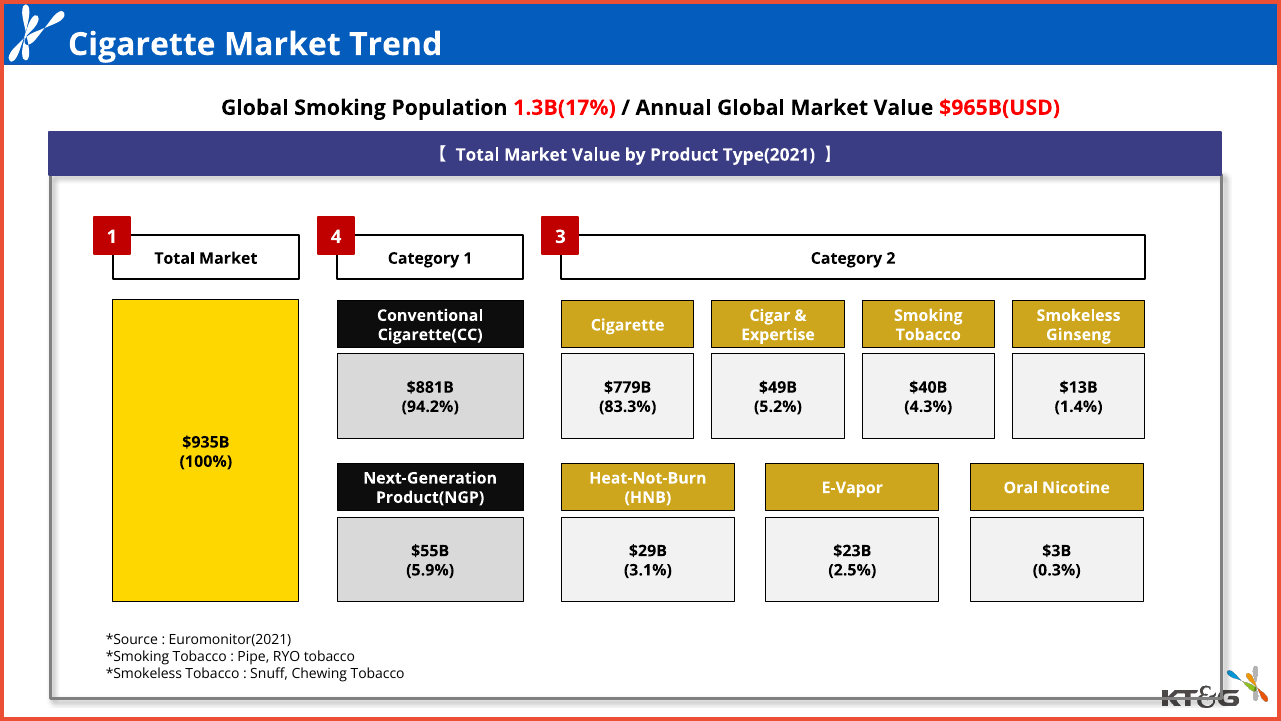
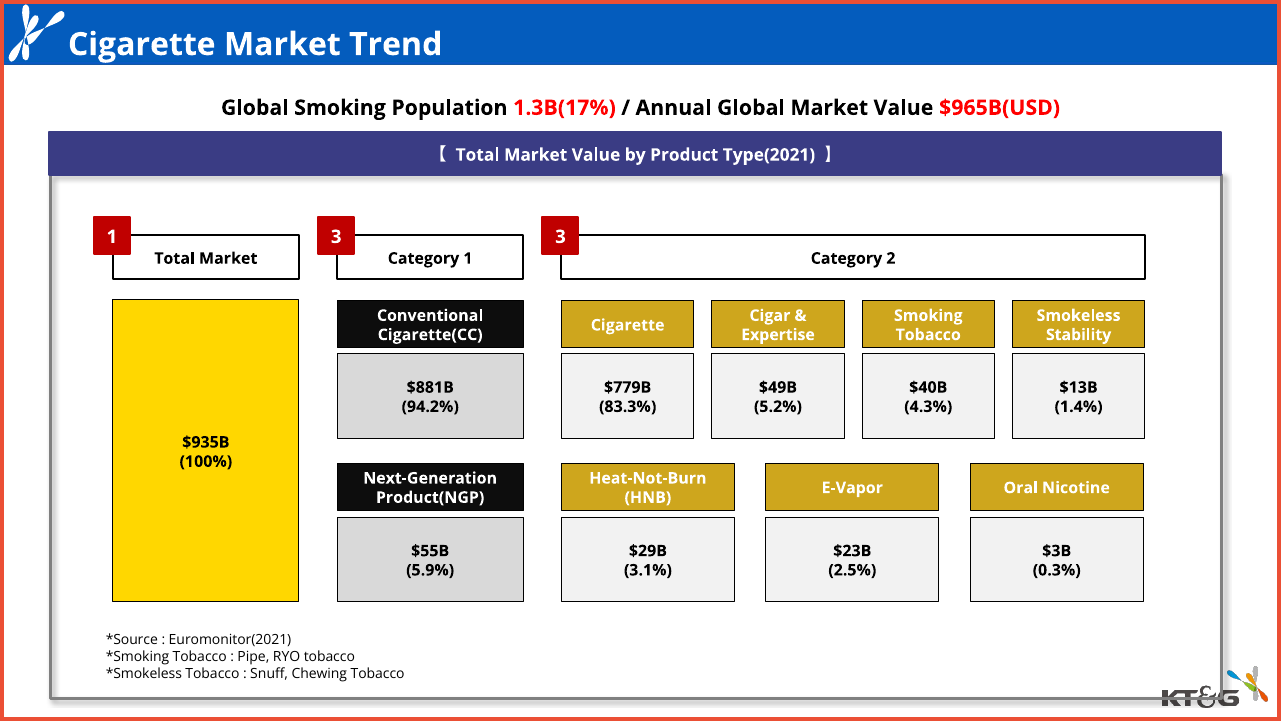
1 4: 4 -> 3 (336, 237)
Ginseng: Ginseng -> Stability (1079, 335)
